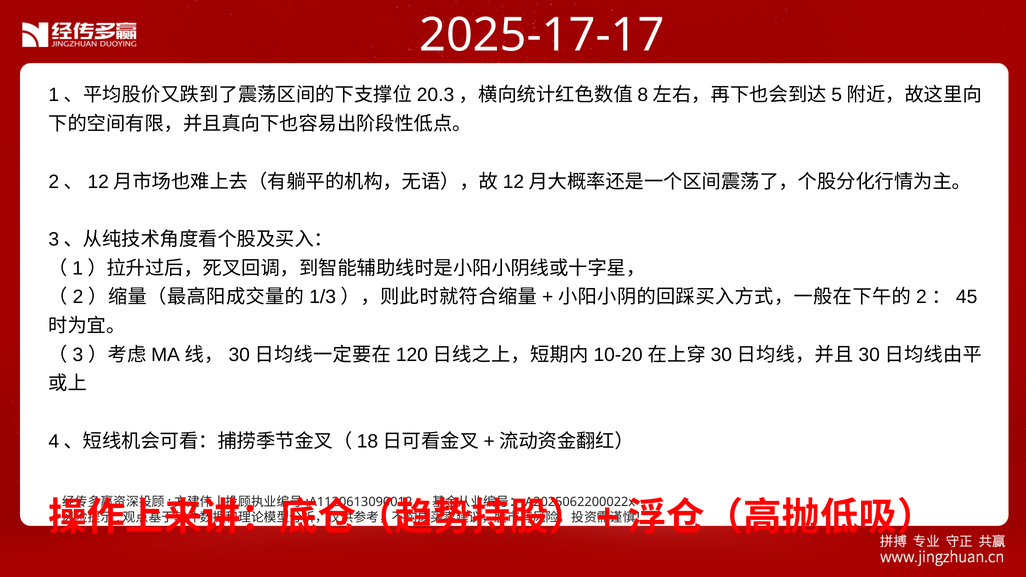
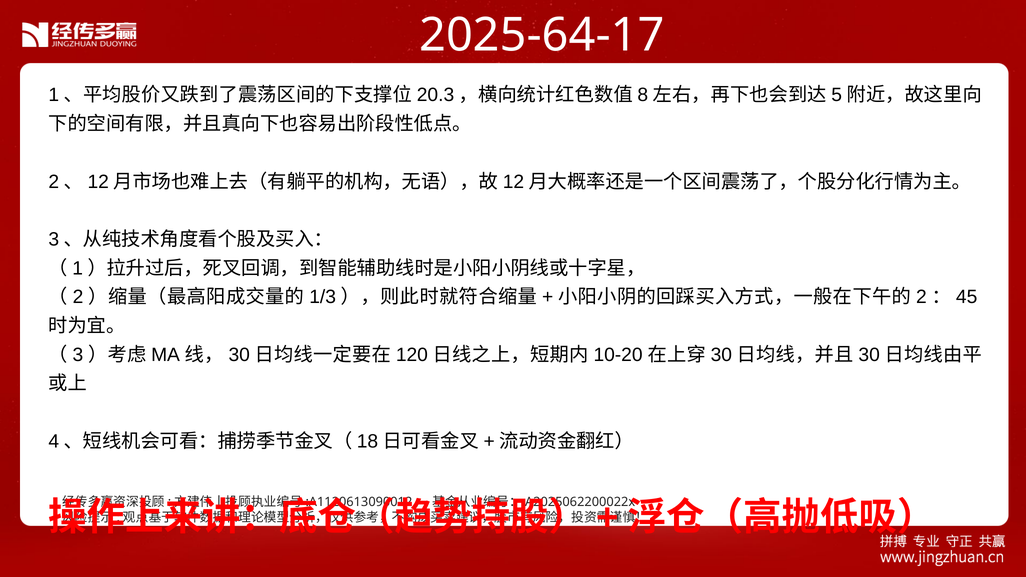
2025-17-17: 2025-17-17 -> 2025-64-17 (542, 35)
